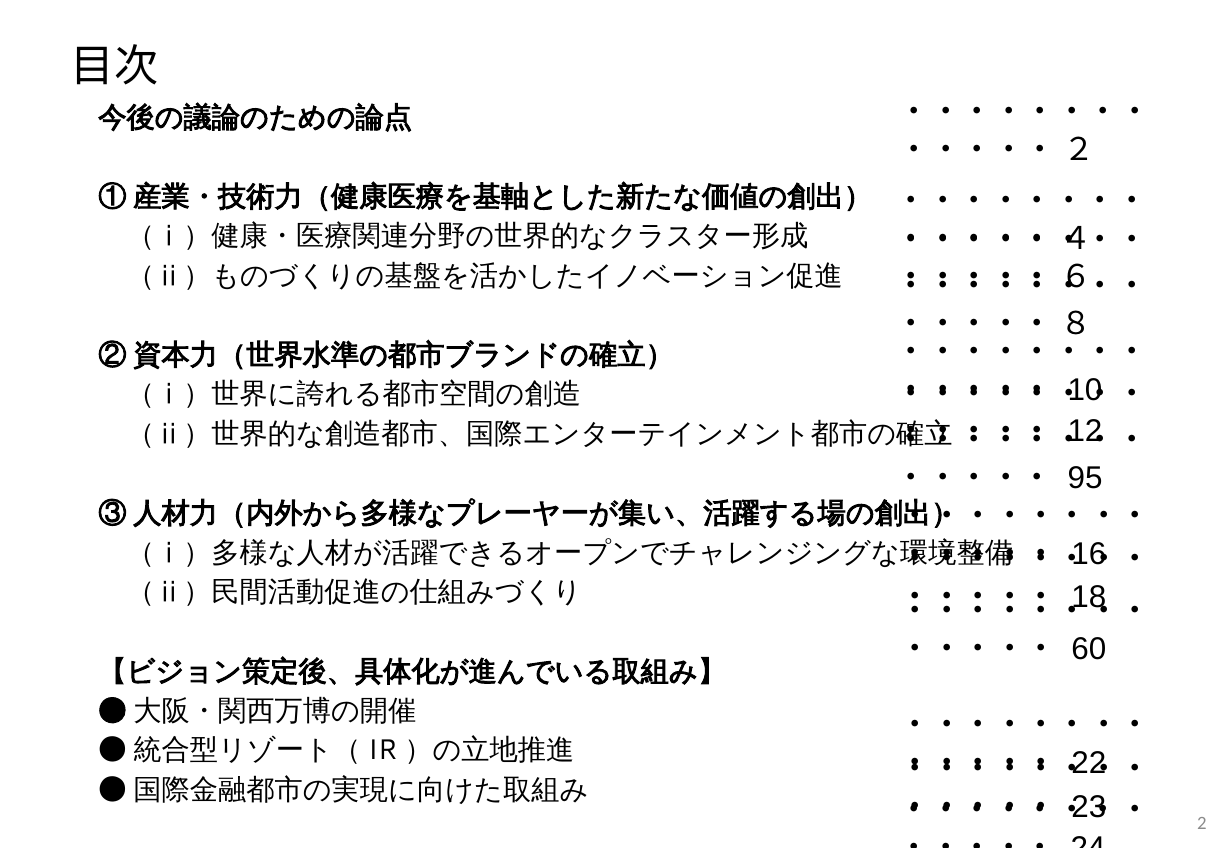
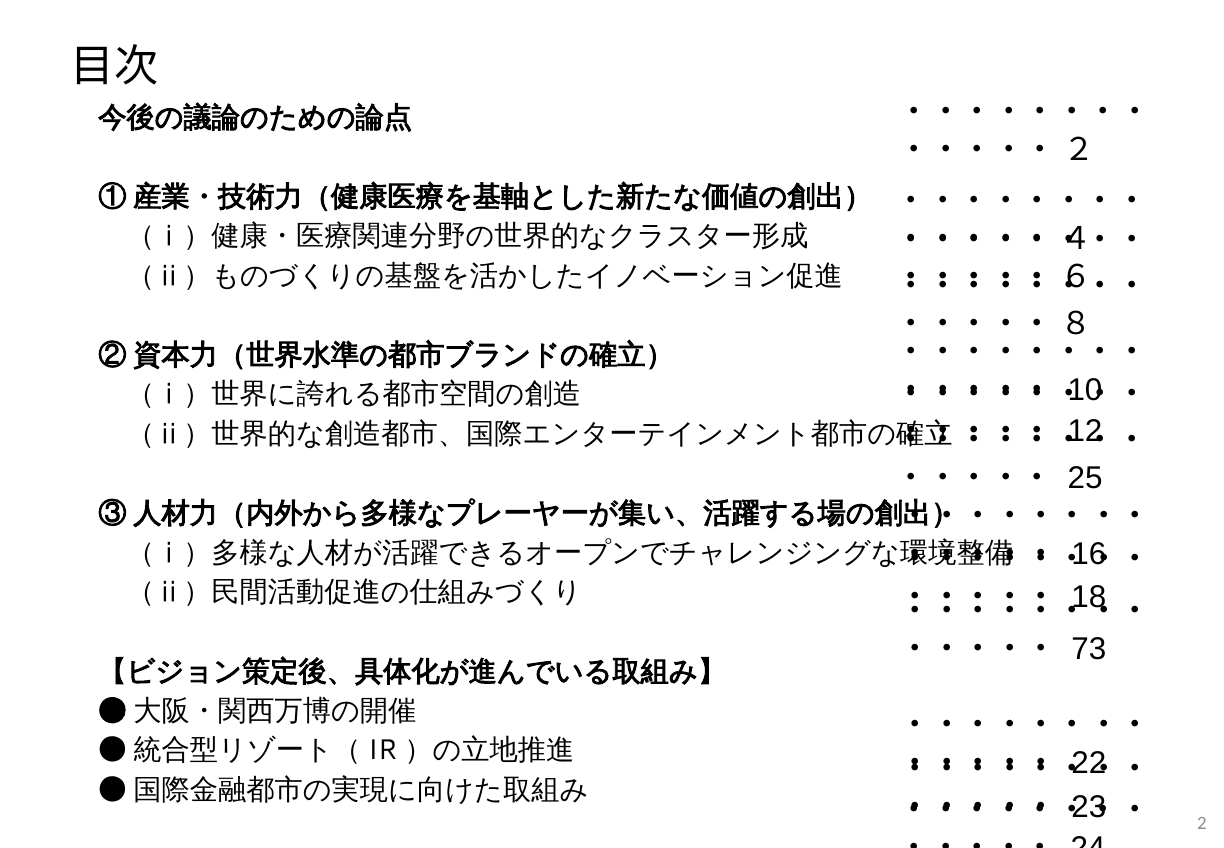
95: 95 -> 25 (1085, 478)
60: 60 -> 73 (1089, 648)
